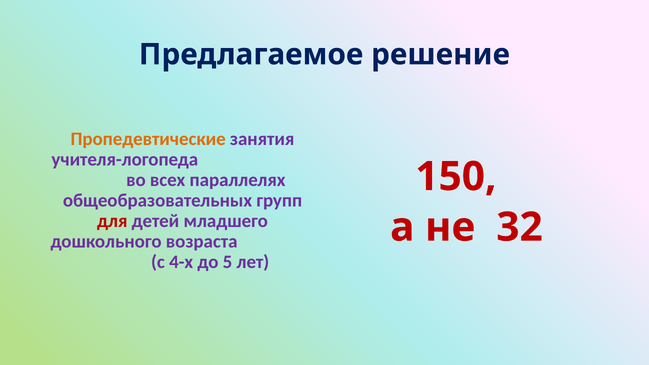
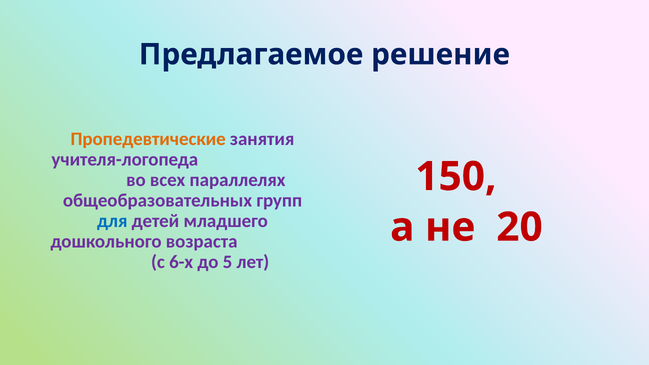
для colour: red -> blue (112, 221)
32: 32 -> 20 (520, 227)
4-х: 4-х -> 6-х (181, 262)
